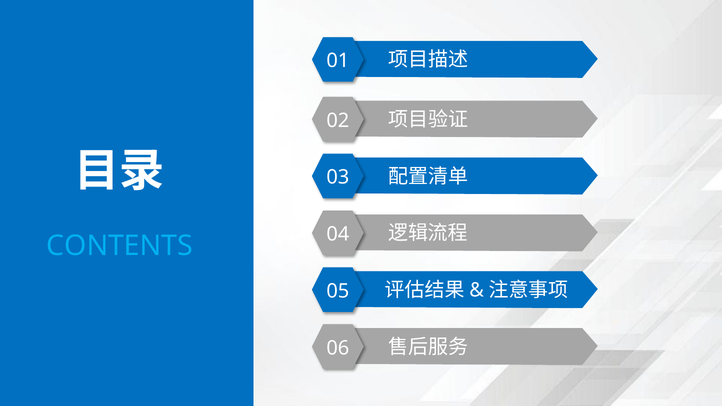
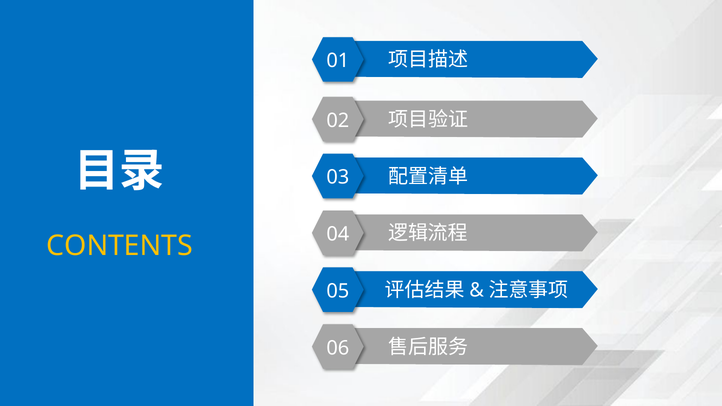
CONTENTS colour: light blue -> yellow (120, 246)
